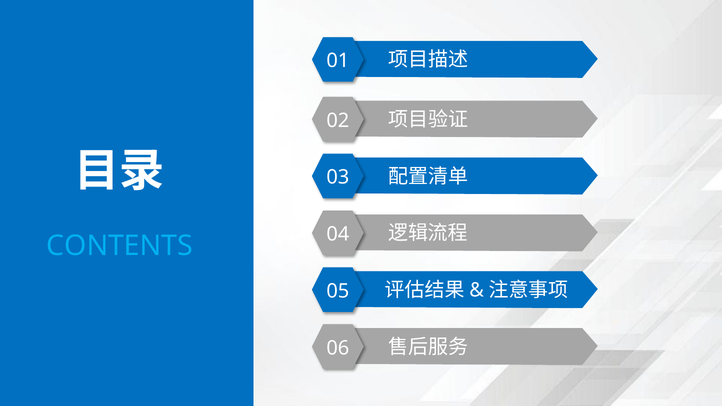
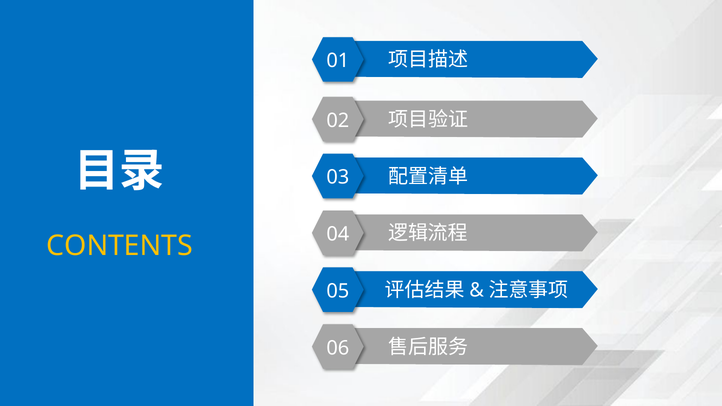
CONTENTS colour: light blue -> yellow (120, 246)
